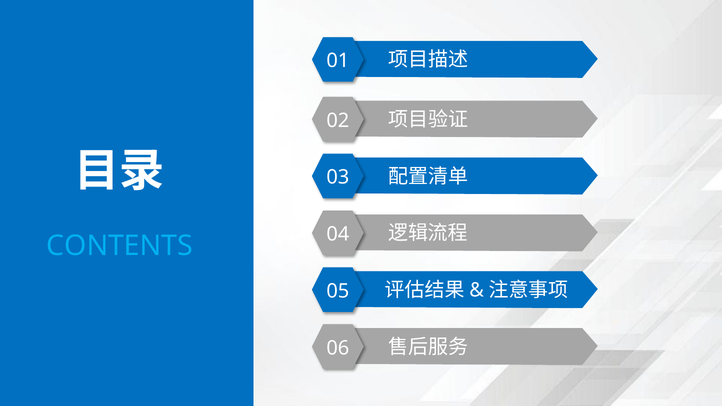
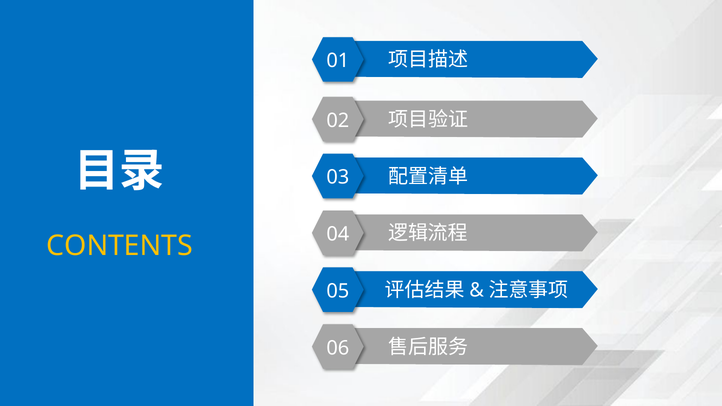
CONTENTS colour: light blue -> yellow (120, 246)
